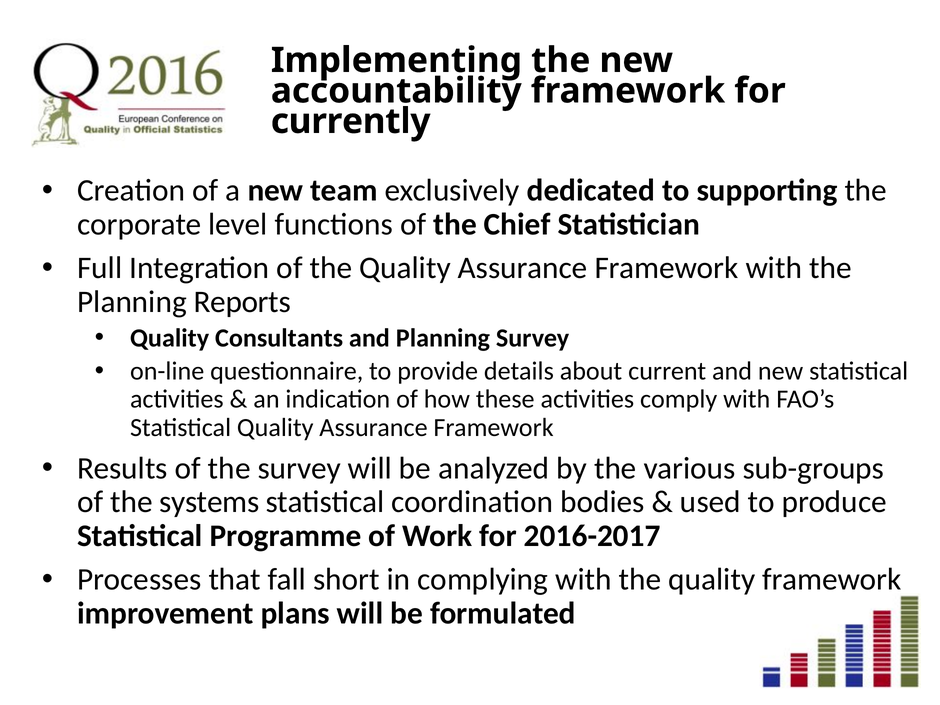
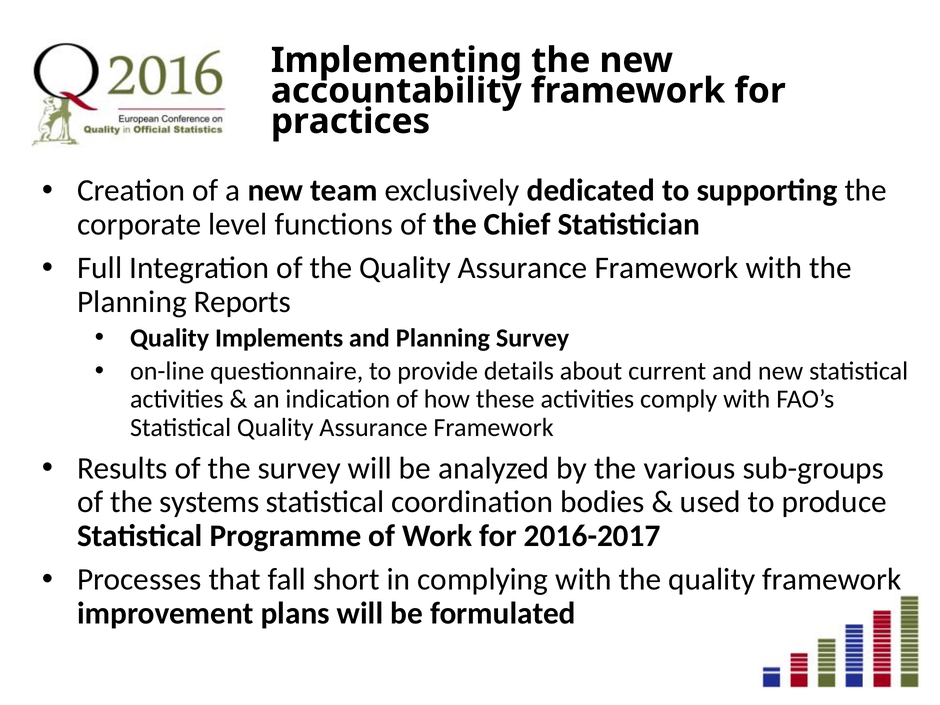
currently: currently -> practices (351, 121)
Consultants: Consultants -> Implements (279, 338)
